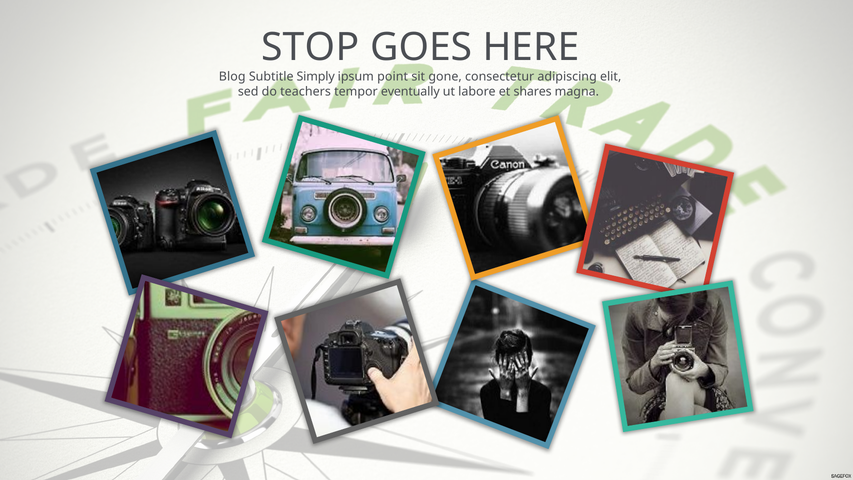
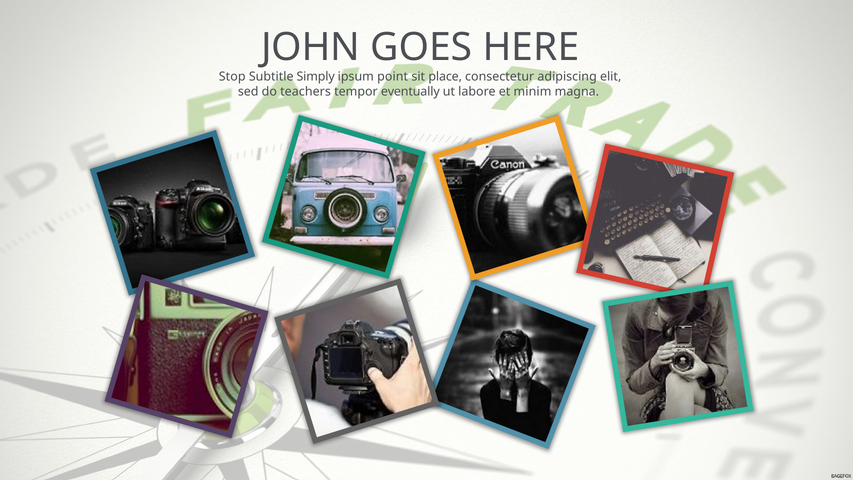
STOP: STOP -> JOHN (311, 47)
Blog: Blog -> Stop (232, 76)
gone: gone -> place (445, 76)
shares: shares -> minim (532, 91)
